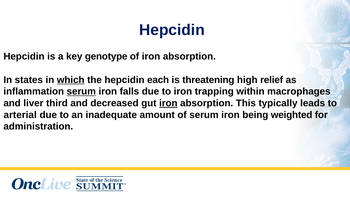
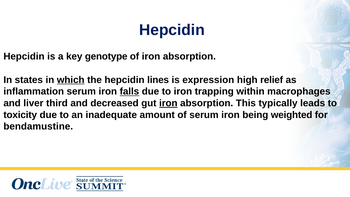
each: each -> lines (158, 80)
threatening: threatening -> expression (208, 80)
serum underline: present -> none (81, 92)
falls underline: none -> present (129, 92)
arterial: arterial -> toxicity (20, 115)
administration: administration -> bendamustine (38, 127)
